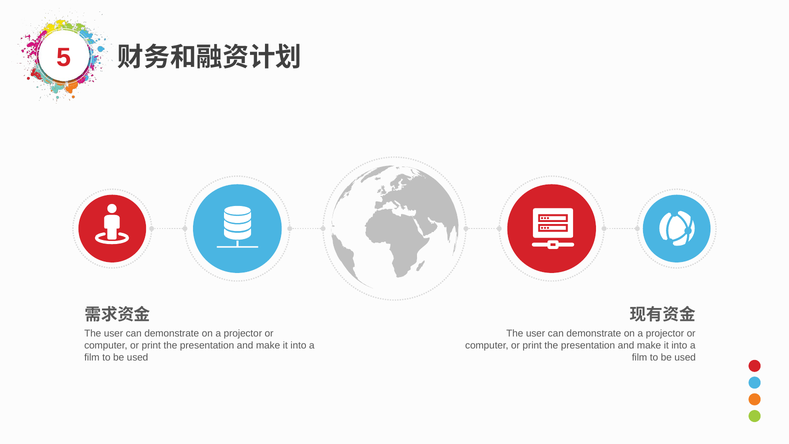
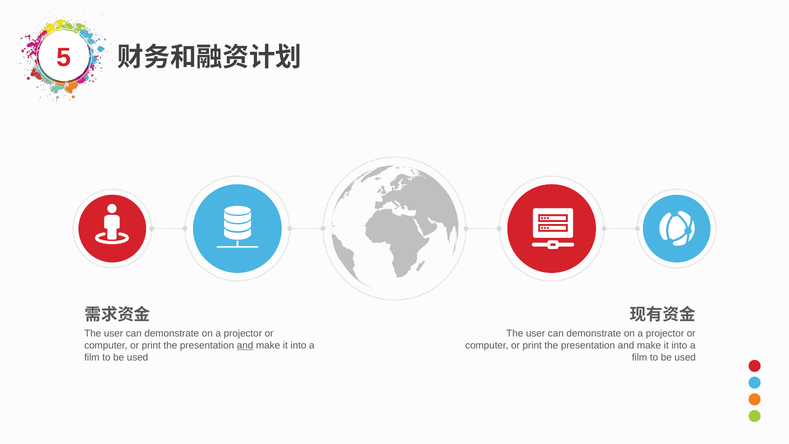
and underline: none -> present (245, 345)
